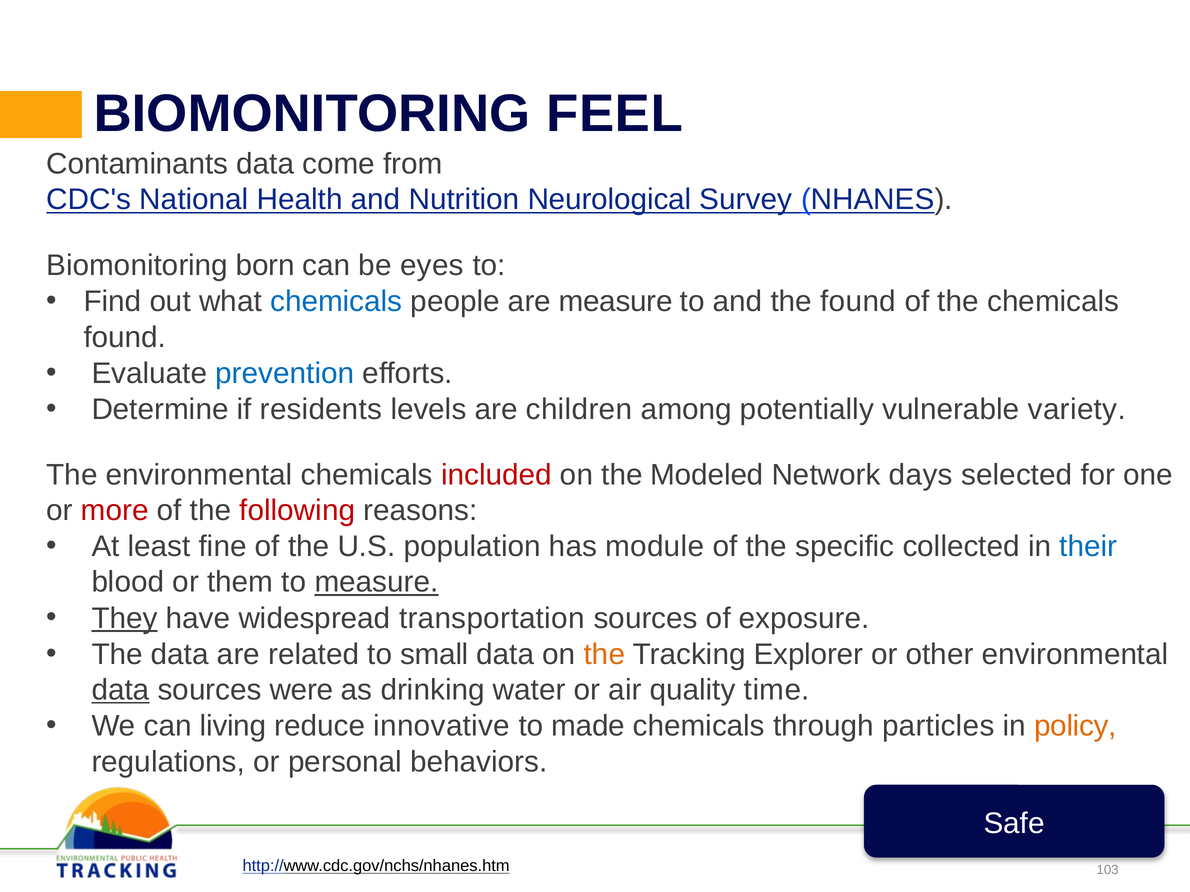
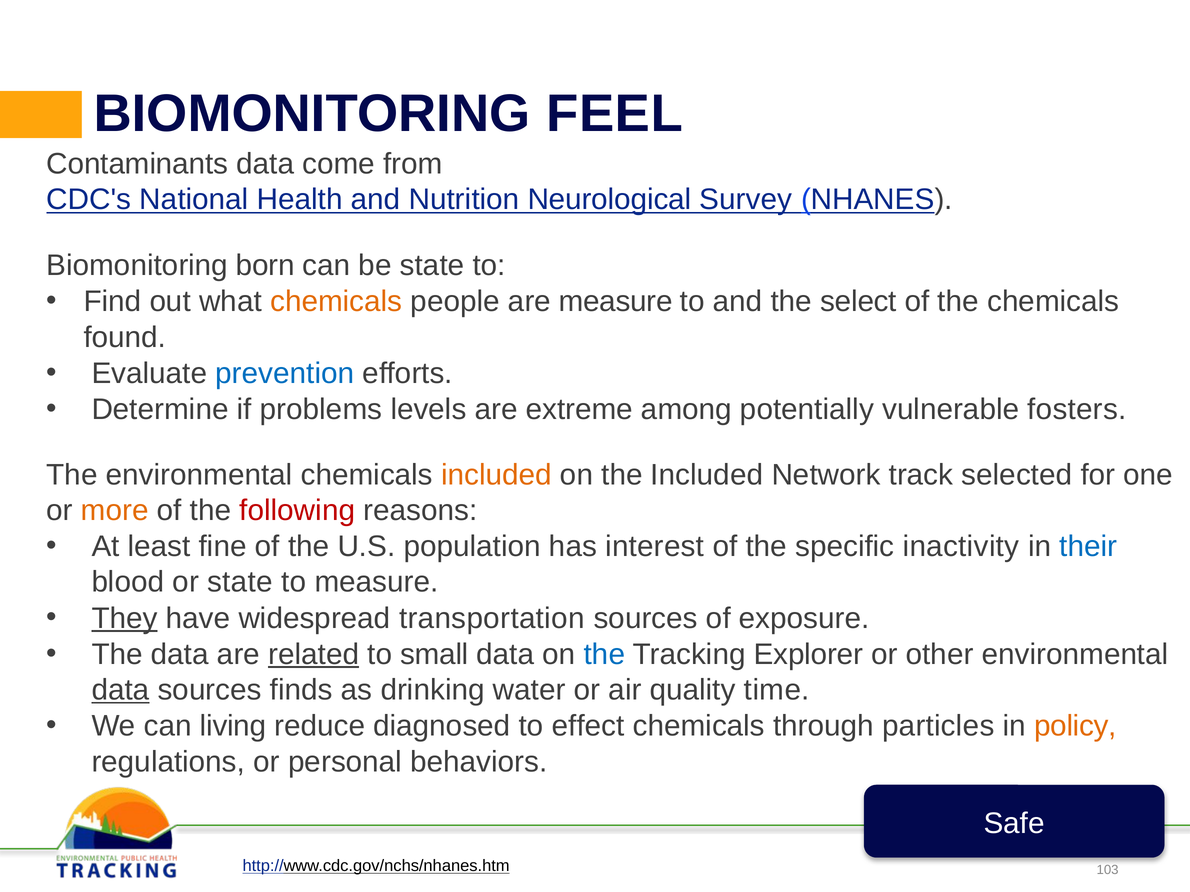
be eyes: eyes -> state (432, 266)
chemicals colour: blue -> orange (336, 302)
the found: found -> select (858, 302)
residents: residents -> problems (321, 410)
children: children -> extreme (579, 410)
variety: variety -> fosters (1077, 410)
included colour: red -> orange (496, 475)
the Modeled: Modeled -> Included (707, 475)
days: days -> track (921, 475)
more colour: red -> orange (115, 511)
module: module -> interest (655, 547)
collected: collected -> inactivity (961, 547)
or them: them -> state (240, 583)
measure underline: present -> none (377, 583)
related underline: none -> present (314, 655)
the colour: orange -> blue (604, 655)
were: were -> finds (301, 690)
innovative: innovative -> diagnosed (442, 726)
made: made -> effect (588, 726)
